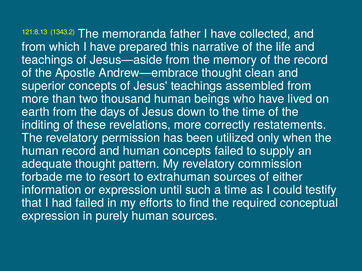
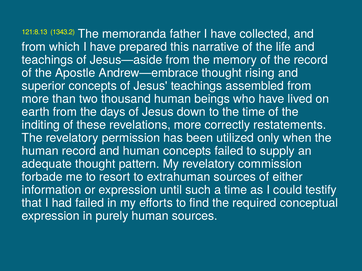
clean: clean -> rising (260, 73)
